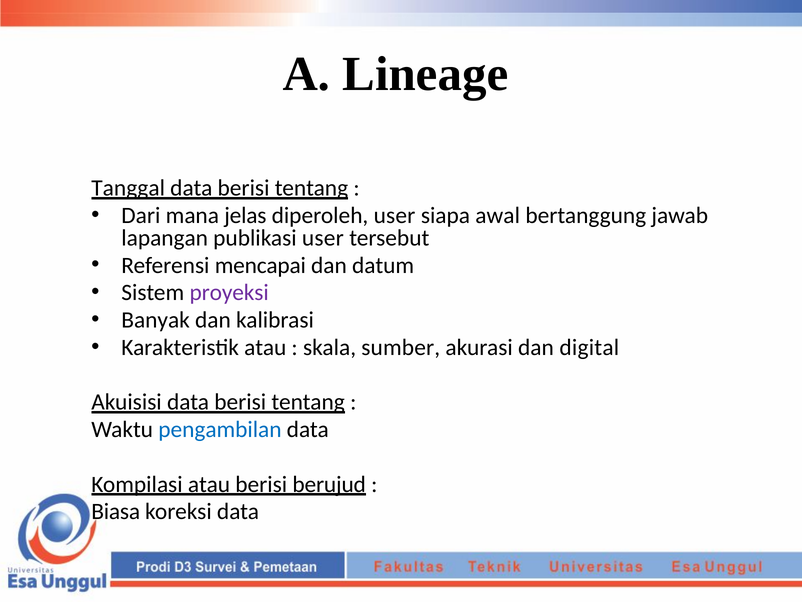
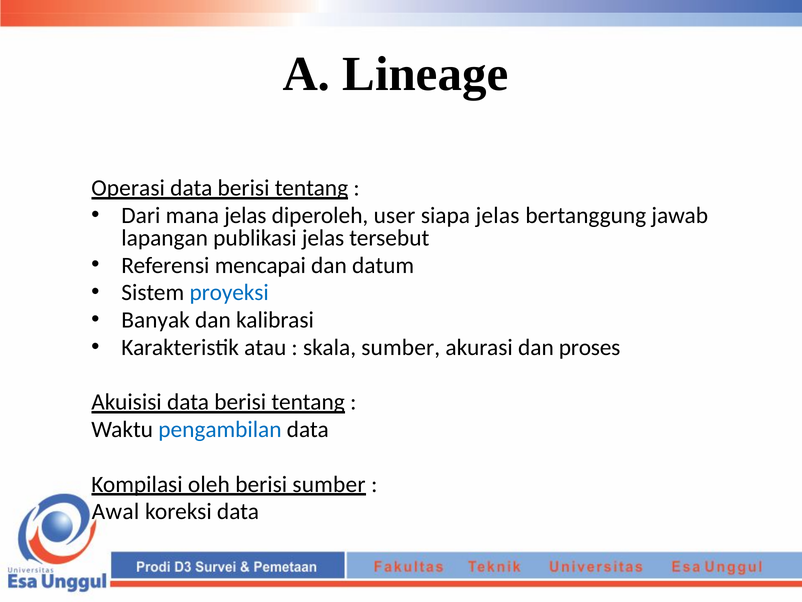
Tanggal: Tanggal -> Operasi (128, 188)
siapa awal: awal -> jelas (498, 215)
publikasi user: user -> jelas (323, 238)
proyeksi colour: purple -> blue (229, 292)
digital: digital -> proses (590, 347)
Kompilasi atau: atau -> oleh (209, 484)
berisi berujud: berujud -> sumber (329, 484)
Biasa: Biasa -> Awal (115, 511)
